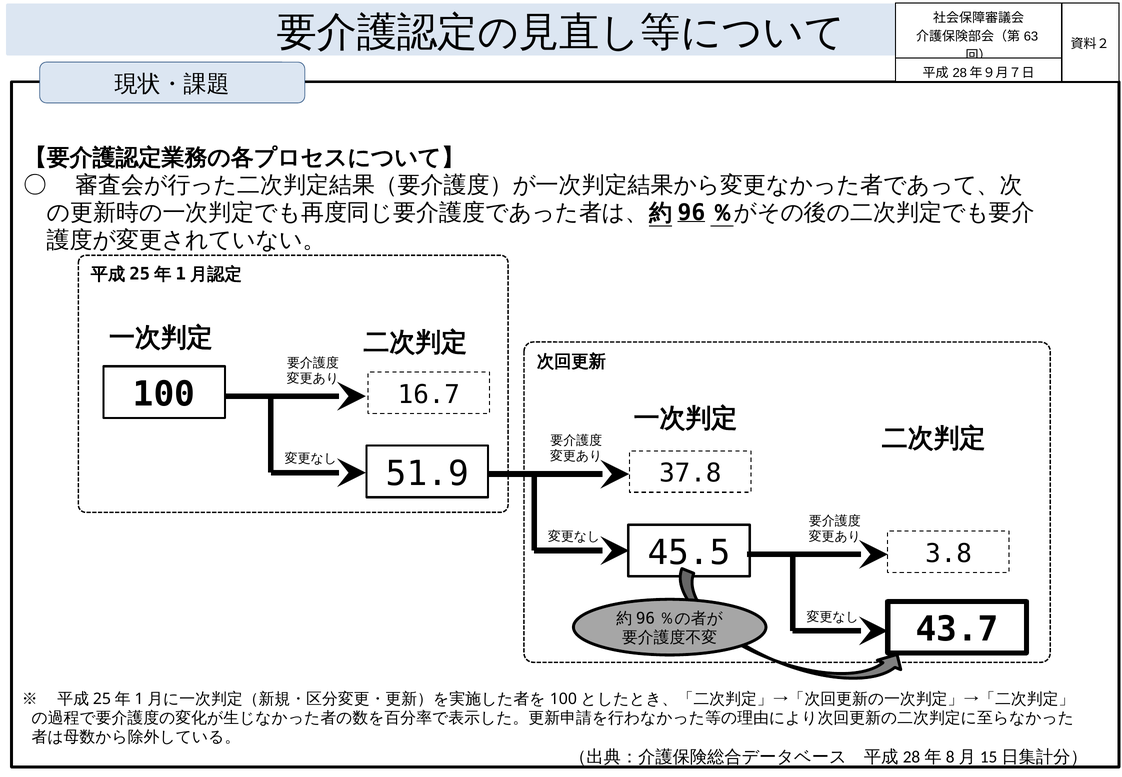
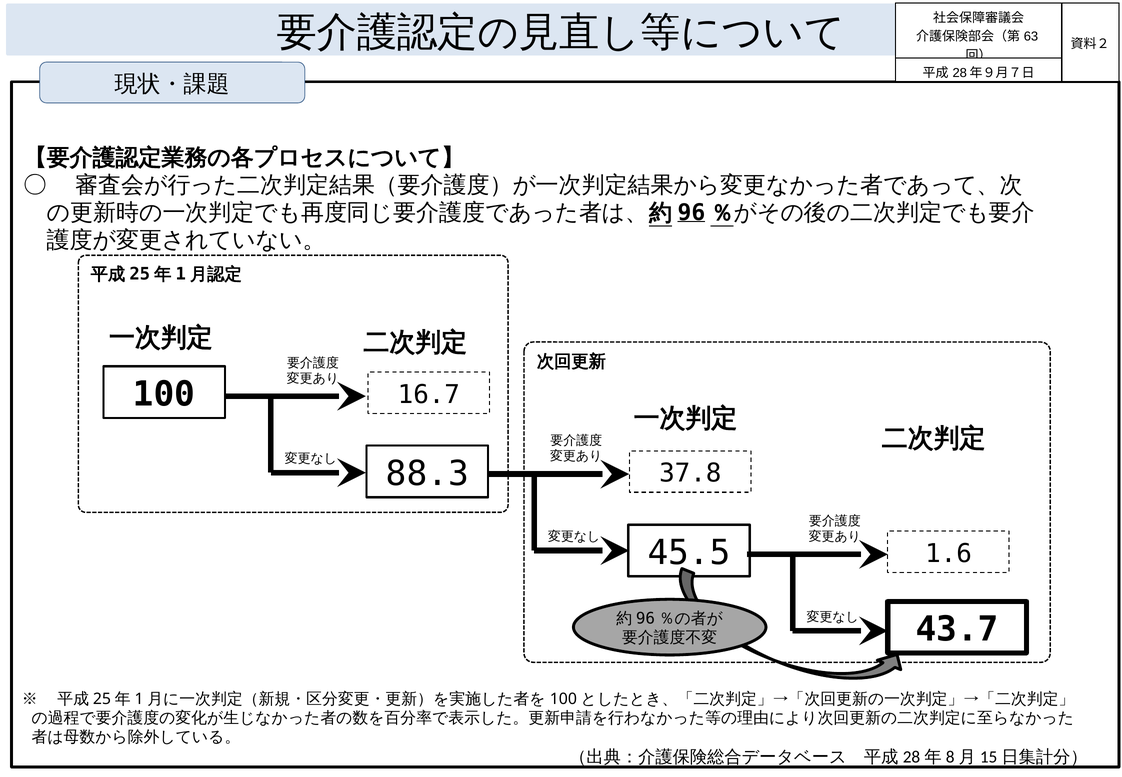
51.9: 51.9 -> 88.3 (427, 474)
3.8: 3.8 -> 1.6 (949, 553)
